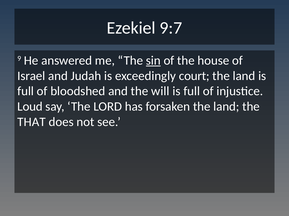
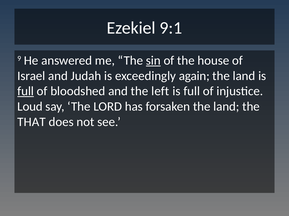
9:7: 9:7 -> 9:1 (171, 28)
court: court -> again (194, 76)
full underline: none -> present (26, 91)
will: will -> left (160, 91)
